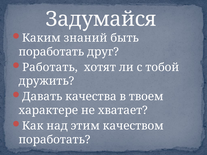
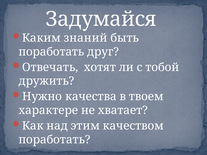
Работать: Работать -> Отвечать (50, 67)
Давать: Давать -> Нужно (42, 97)
